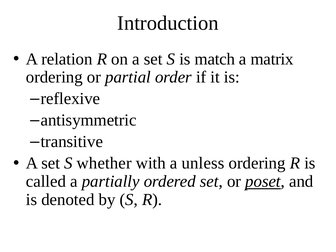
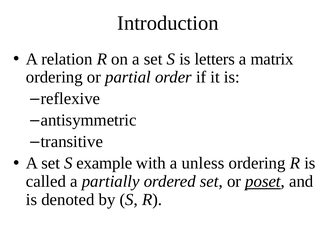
match: match -> letters (215, 59)
whether: whether -> example (104, 163)
